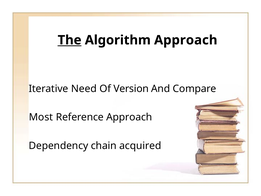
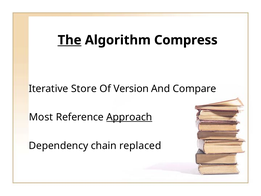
Algorithm Approach: Approach -> Compress (186, 40)
Need: Need -> Store (84, 89)
Approach underline: none -> present (129, 117)
acquired: acquired -> replaced (140, 145)
